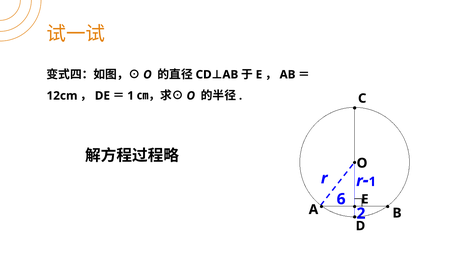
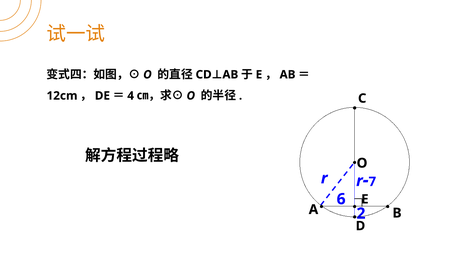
1: 1 -> 4 (131, 96)
1: 1 -> 7 (372, 182)
